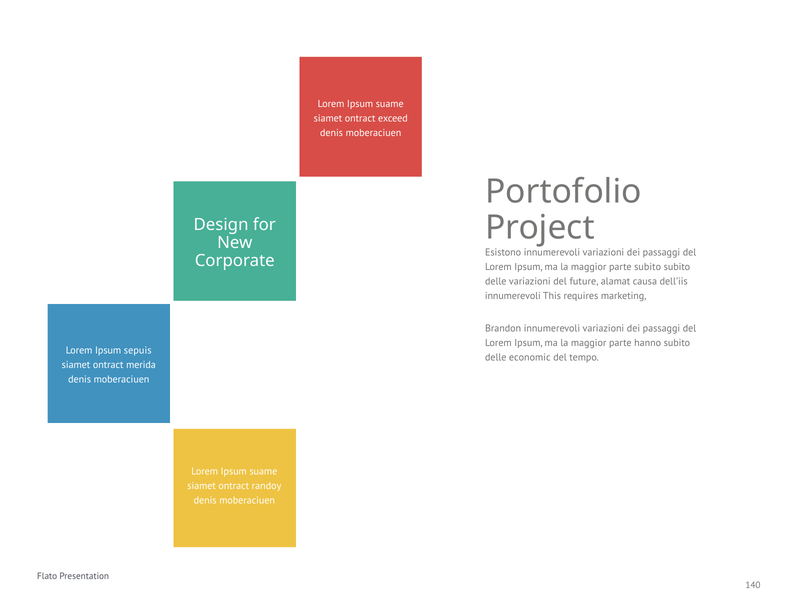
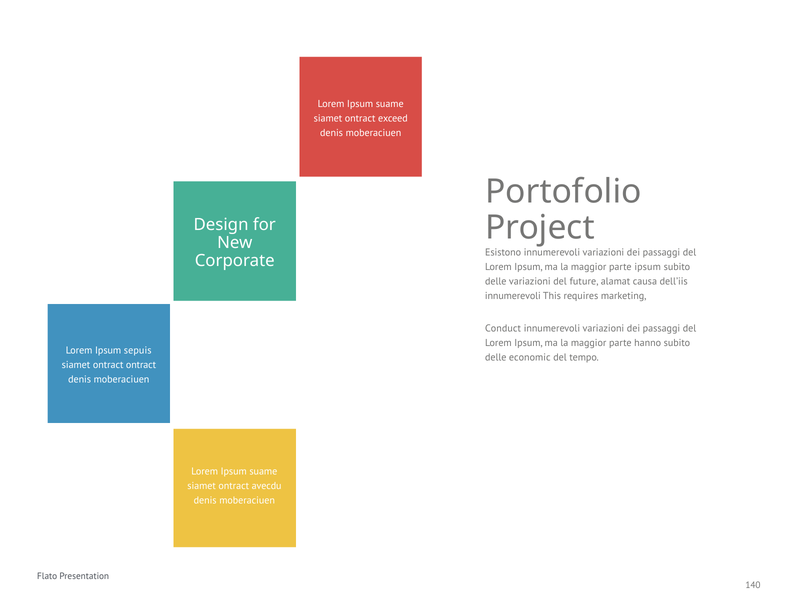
parte subito: subito -> ipsum (648, 267)
Brandon: Brandon -> Conduct (503, 329)
ontract merida: merida -> ontract (141, 365)
randoy: randoy -> avecdu (267, 486)
